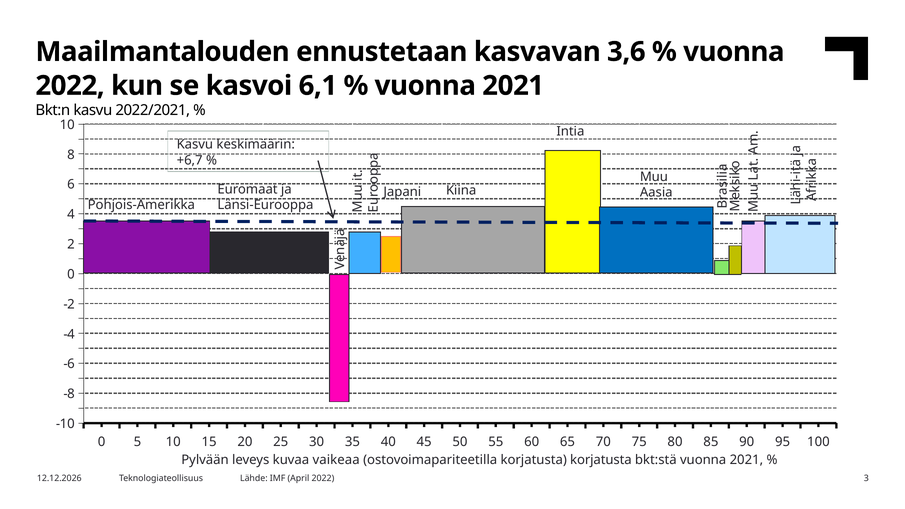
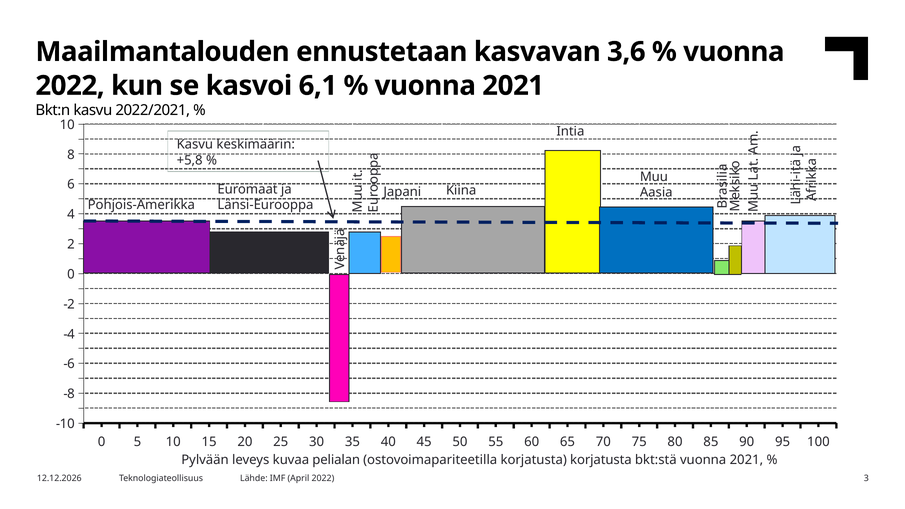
+6,7: +6,7 -> +5,8 (190, 160)
vaikeaa: vaikeaa -> pelialan (336, 460)
